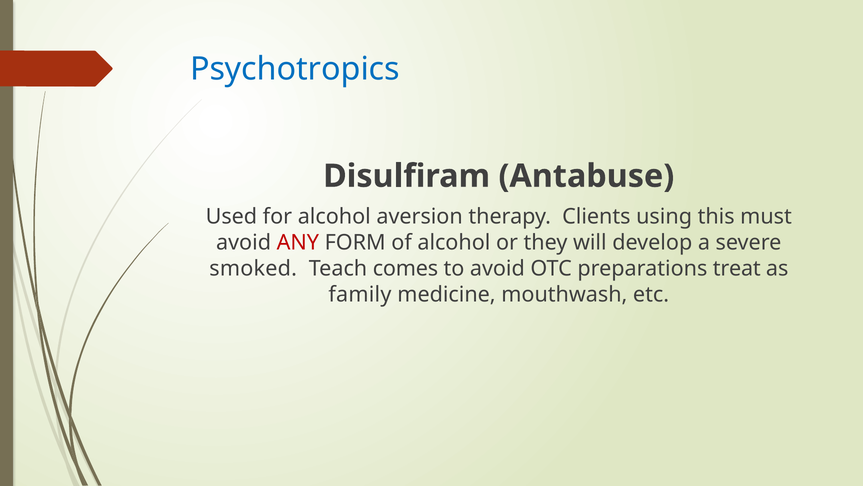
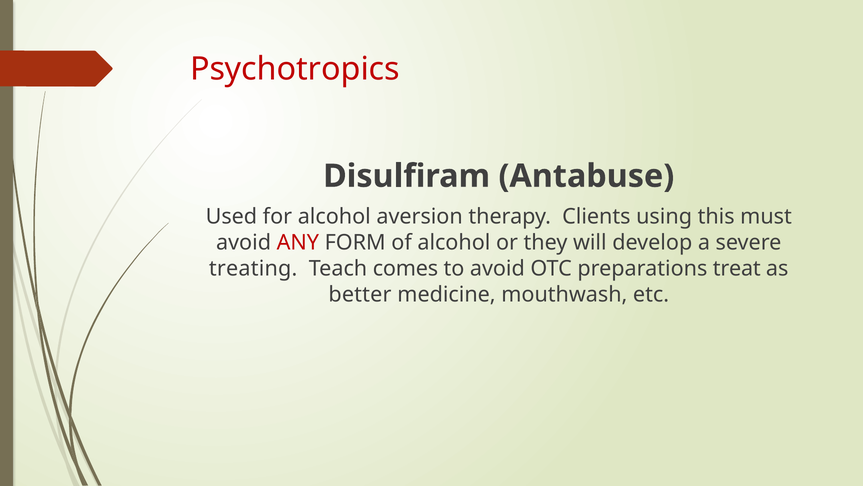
Psychotropics colour: blue -> red (295, 69)
smoked: smoked -> treating (253, 268)
family: family -> better (360, 294)
